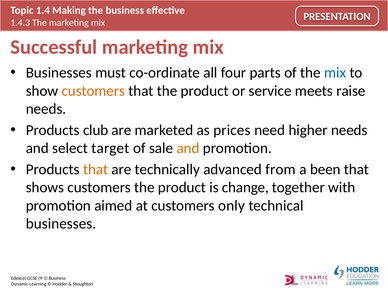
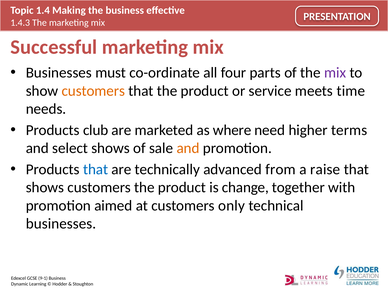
mix colour: blue -> purple (335, 73)
raise: raise -> time (351, 91)
prices: prices -> where (232, 130)
higher needs: needs -> terms (349, 130)
select target: target -> shows (111, 148)
that colour: orange -> blue (96, 169)
been: been -> raise (325, 169)
